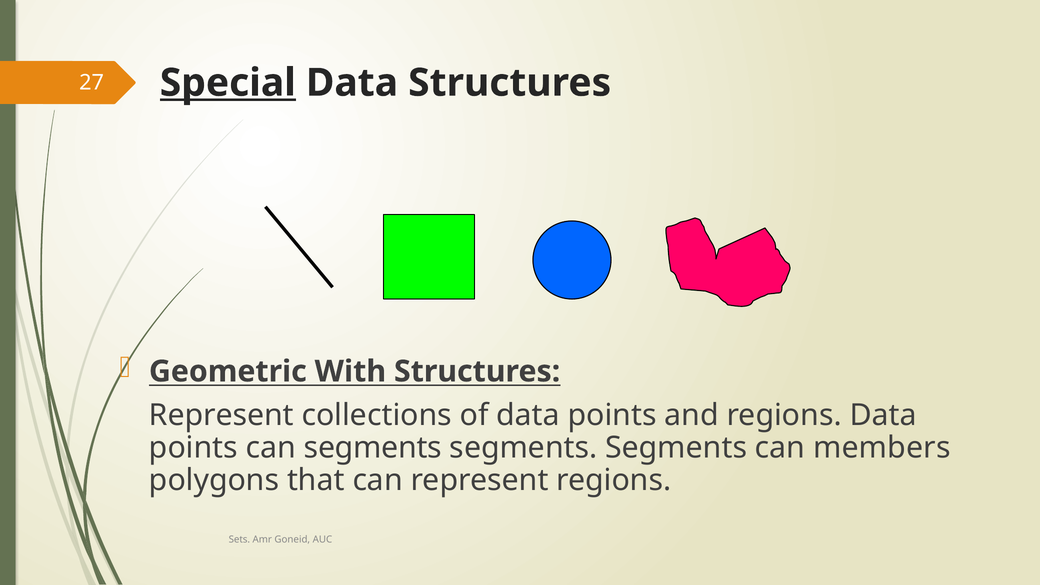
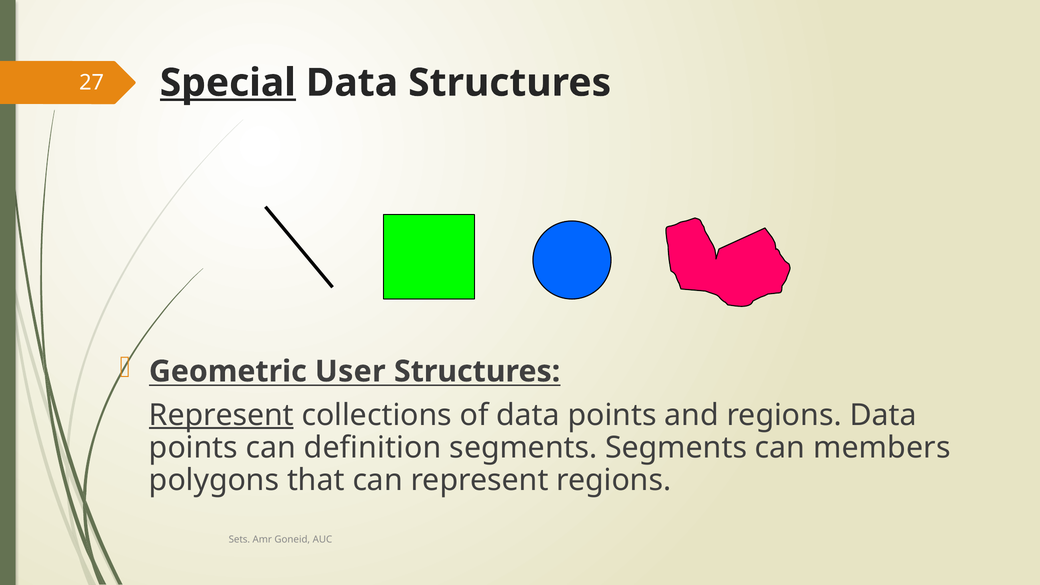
With: With -> User (350, 371)
Represent underline: none -> present (221, 415)
can segments: segments -> definition (373, 448)
